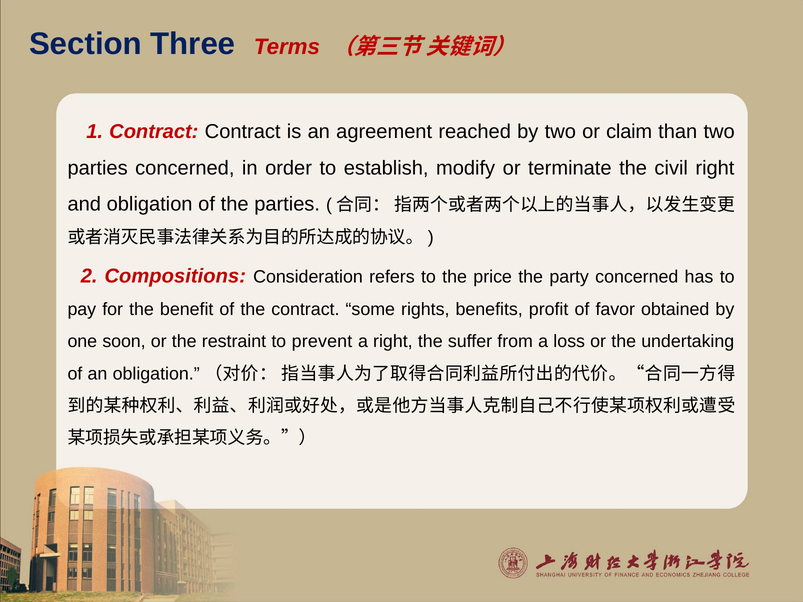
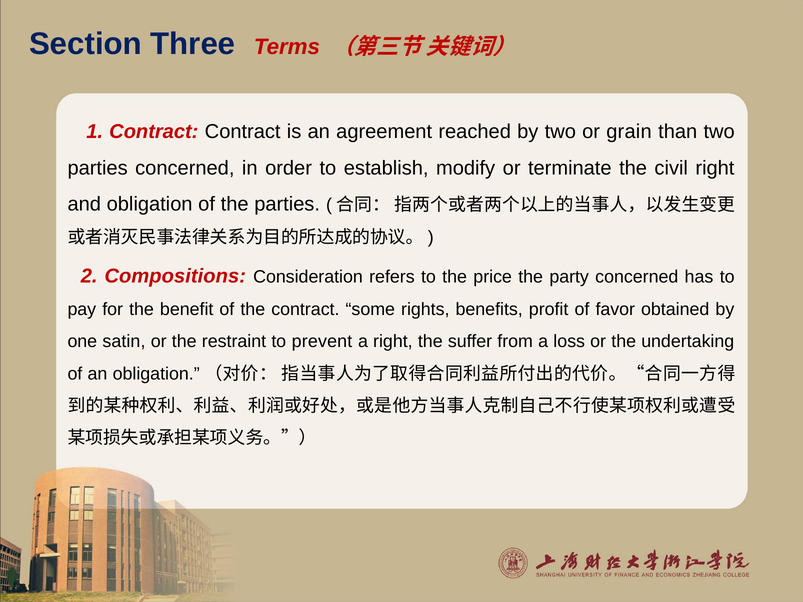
claim: claim -> grain (629, 132)
soon: soon -> satin (124, 342)
